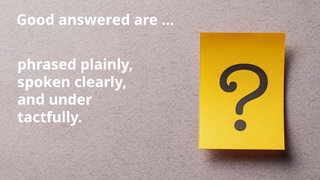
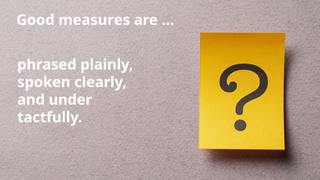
answered: answered -> measures (94, 20)
